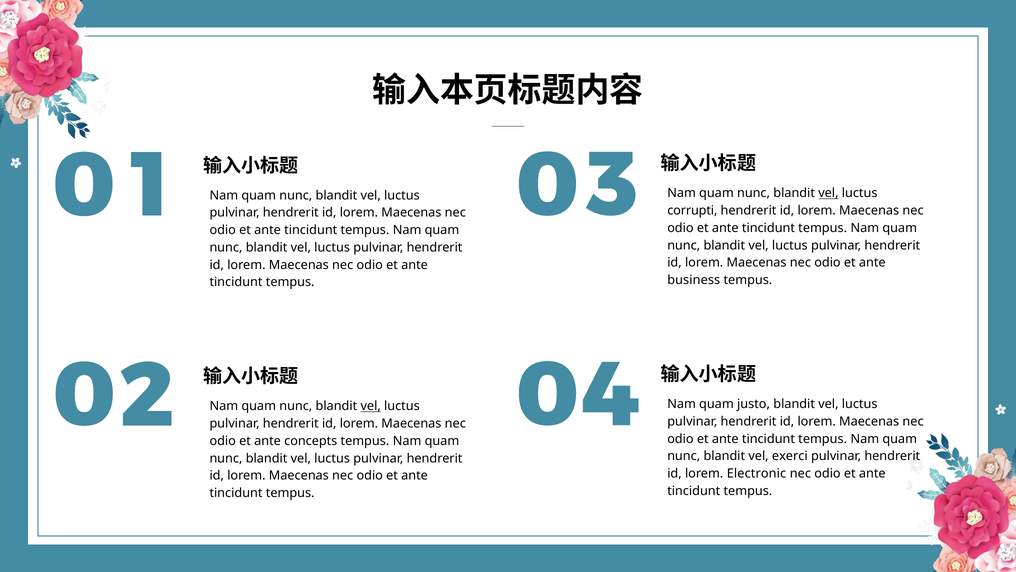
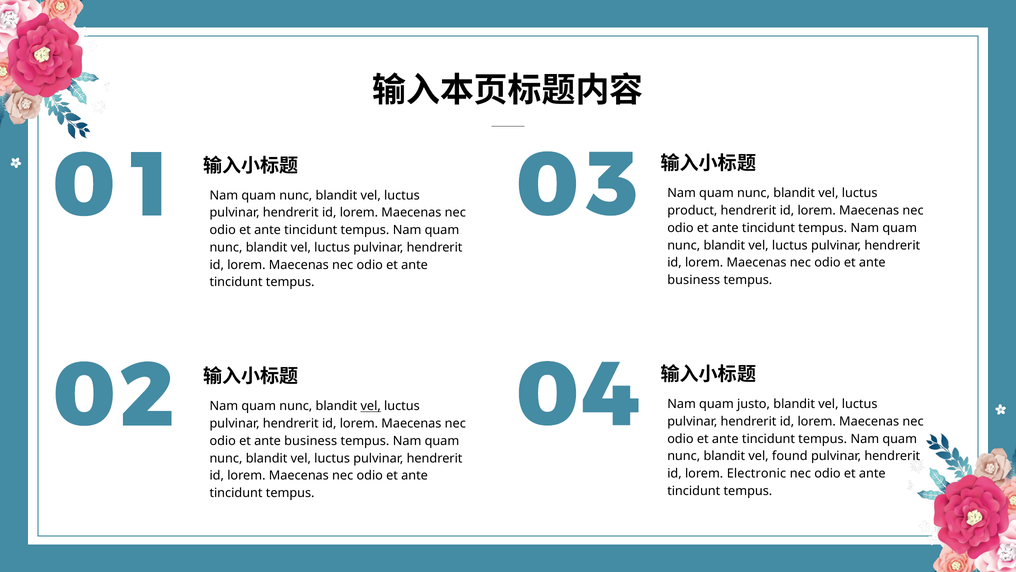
vel underline: present -> none (828, 193)
corrupti: corrupti -> product (692, 210)
concepts: concepts -> business (311, 441)
exerci: exerci -> found (790, 456)
